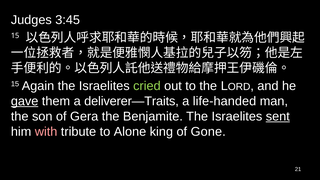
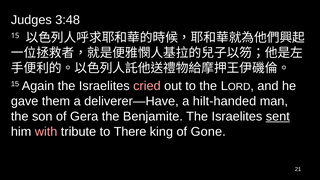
3:45: 3:45 -> 3:48 (68, 20)
cried colour: light green -> pink (147, 86)
gave underline: present -> none (25, 101)
deliverer—Traits: deliverer—Traits -> deliverer—Have (131, 101)
life-handed: life-handed -> hilt-handed (224, 101)
Alone: Alone -> There (130, 132)
